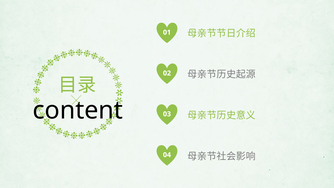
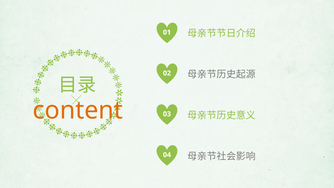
content colour: black -> orange (78, 110)
